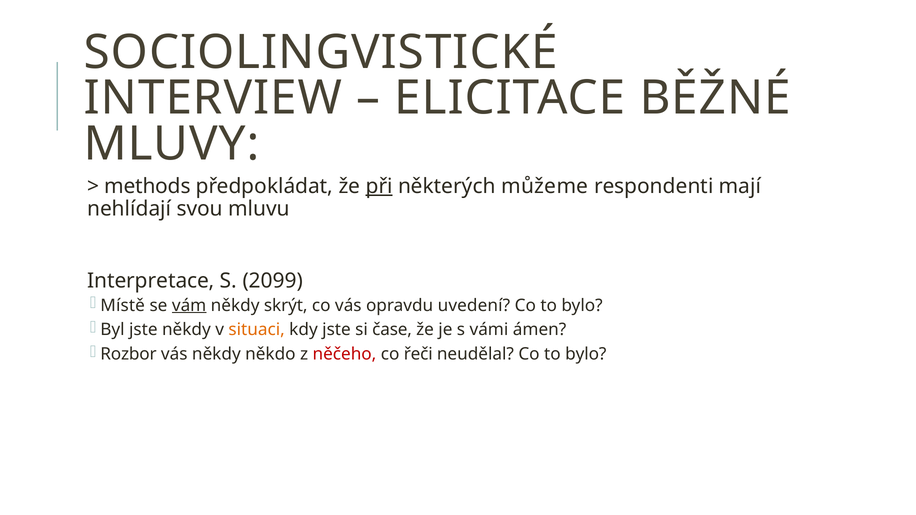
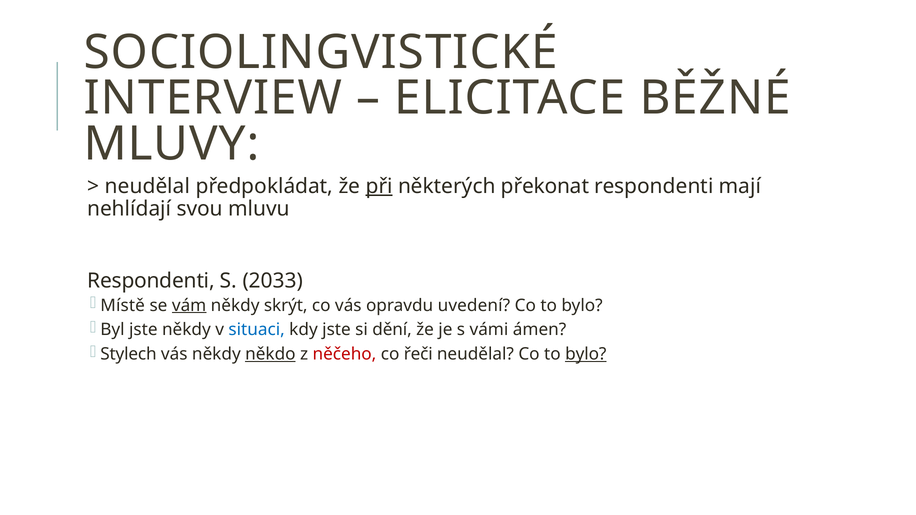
methods: methods -> neudělal (147, 186)
můžeme: můžeme -> překonat (545, 186)
Interpretace: Interpretace -> Respondenti (151, 281)
2099: 2099 -> 2033 (273, 281)
situaci colour: orange -> blue (257, 330)
čase: čase -> dění (392, 330)
Rozbor: Rozbor -> Stylech (128, 354)
někdo underline: none -> present (270, 354)
bylo underline: none -> present (586, 354)
